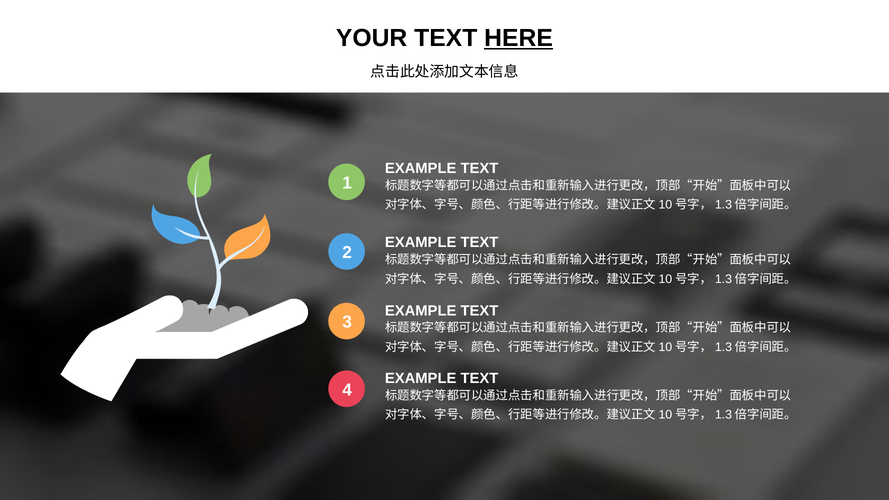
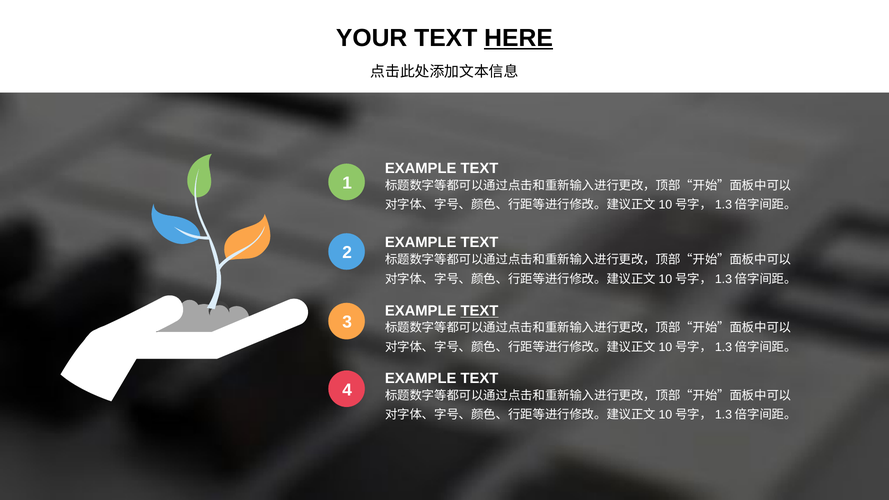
TEXT underline: none -> present (479, 311)
